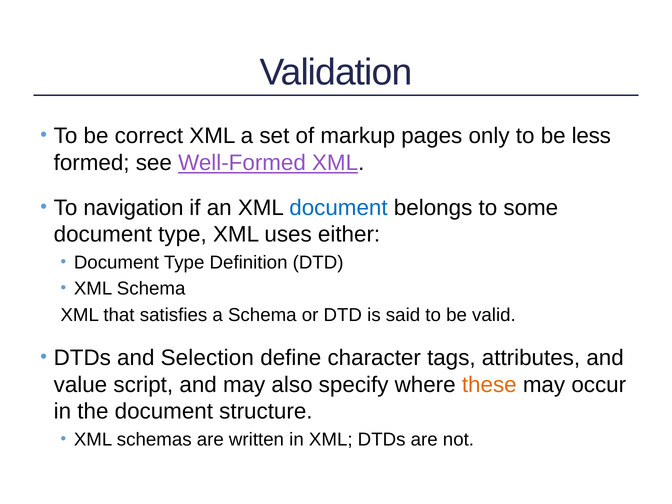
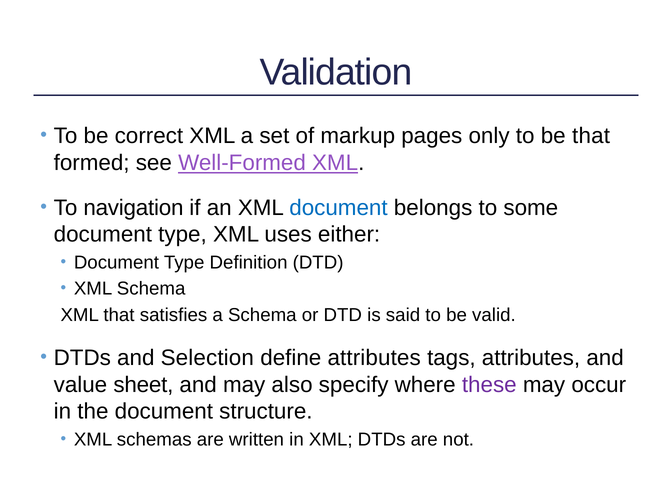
be less: less -> that (591, 136)
define character: character -> attributes (374, 358)
script: script -> sheet (143, 385)
these colour: orange -> purple (489, 385)
